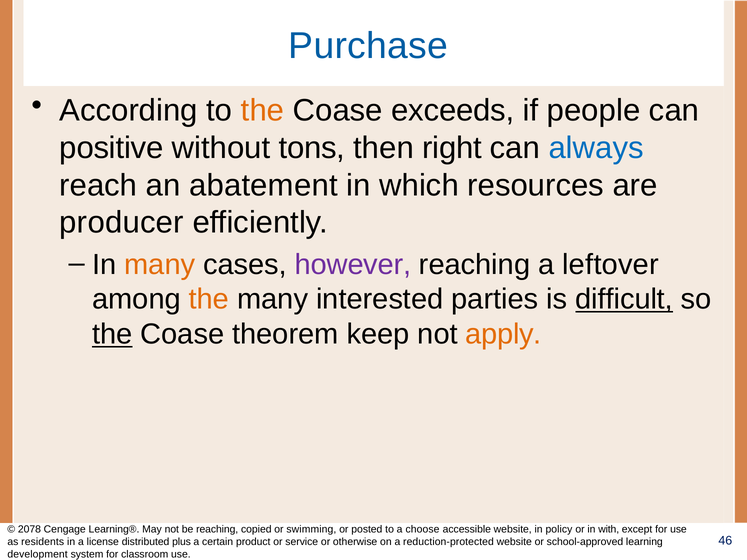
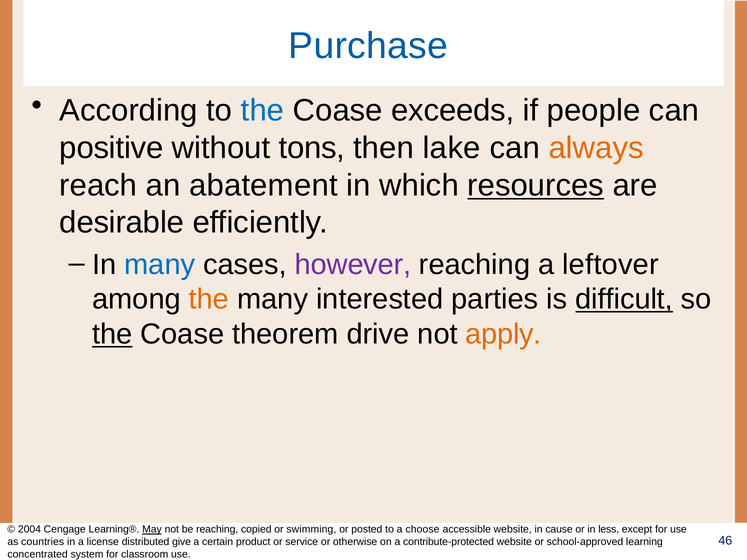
the colour: orange -> blue (263, 111)
right: right -> lake (452, 148)
always colour: blue -> orange (596, 148)
resources underline: none -> present (536, 185)
producer: producer -> desirable (122, 223)
many colour: orange -> blue (160, 265)
keep: keep -> drive (378, 334)
2078: 2078 -> 2004 (29, 530)
May underline: none -> present (152, 530)
policy: policy -> cause (559, 530)
with: with -> less (609, 530)
residents: residents -> countries (43, 542)
plus: plus -> give (182, 542)
reduction-protected: reduction-protected -> contribute-protected (449, 542)
development: development -> concentrated (38, 555)
